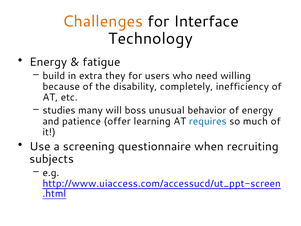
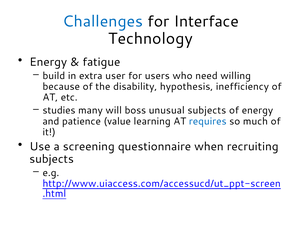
Challenges colour: orange -> blue (103, 21)
they: they -> user (115, 76)
completely: completely -> hypothesis (187, 86)
unusual behavior: behavior -> subjects (207, 110)
offer: offer -> value (117, 121)
